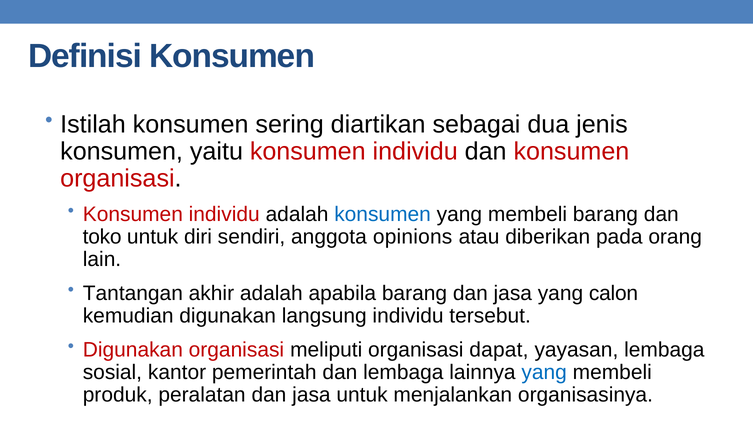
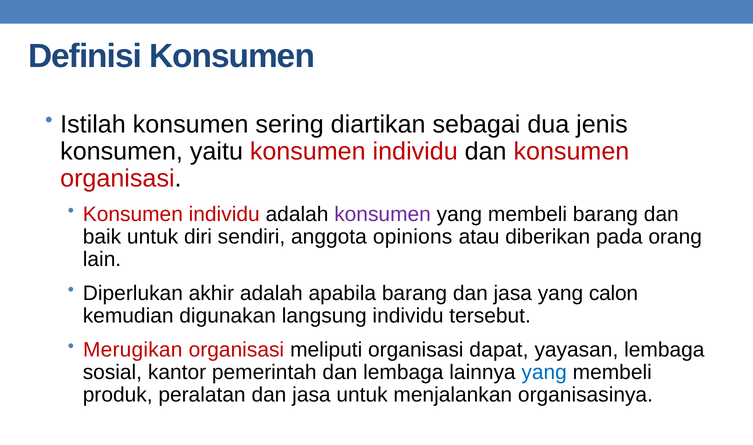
konsumen colour: blue -> purple (383, 214)
toko: toko -> baik (102, 237)
Tantangan: Tantangan -> Diperlukan (133, 293)
Digunakan: Digunakan -> Merugikan (133, 350)
